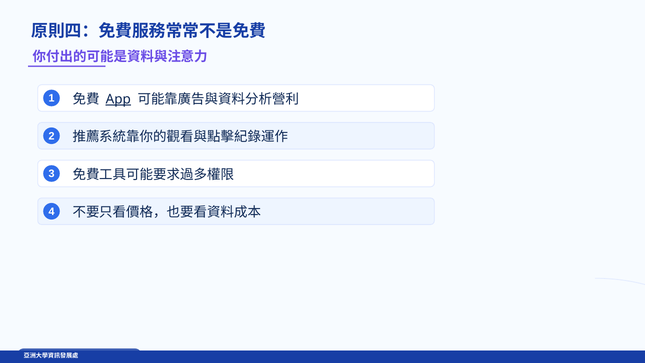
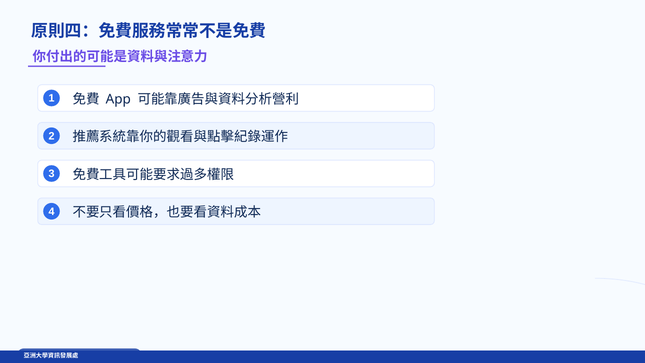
App underline: present -> none (118, 99)
